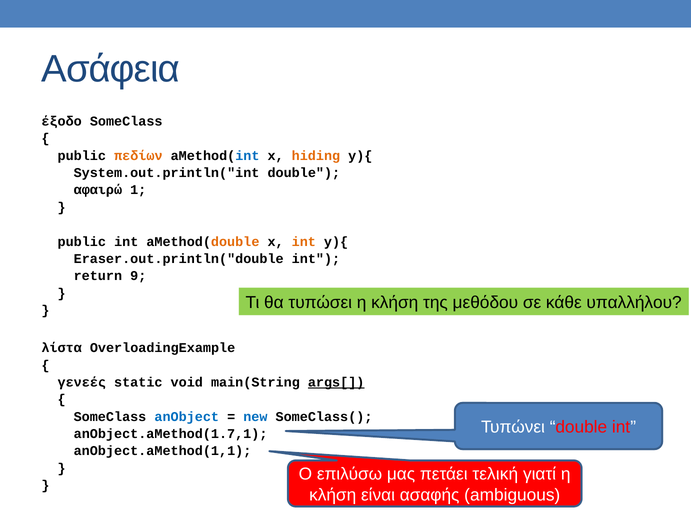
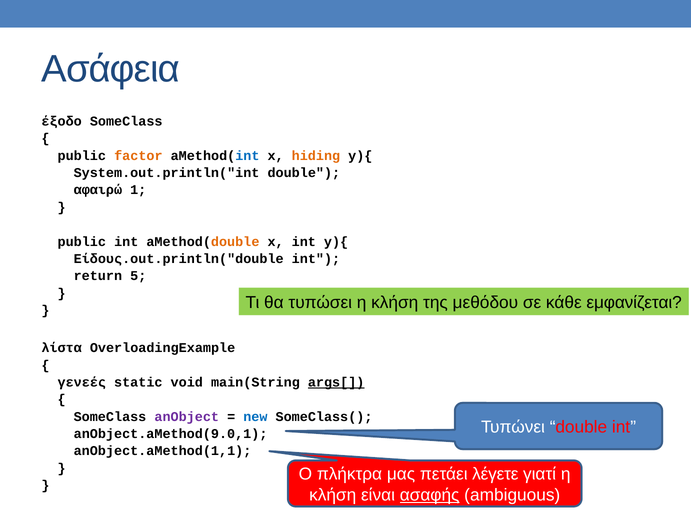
πεδίων: πεδίων -> factor (138, 156)
int colour: orange -> black (304, 242)
Eraser.out.println("double: Eraser.out.println("double -> Είδους.out.println("double (179, 259)
9: 9 -> 5 (138, 276)
υπαλλήλου: υπαλλήλου -> εμφανίζεται (634, 303)
anObject colour: blue -> purple (187, 417)
anObject.aMethod(1.7,1: anObject.aMethod(1.7,1 -> anObject.aMethod(9.0,1 (171, 434)
επιλύσω: επιλύσω -> πλήκτρα (349, 475)
τελική: τελική -> λέγετε (495, 475)
ασαφής underline: none -> present (430, 495)
